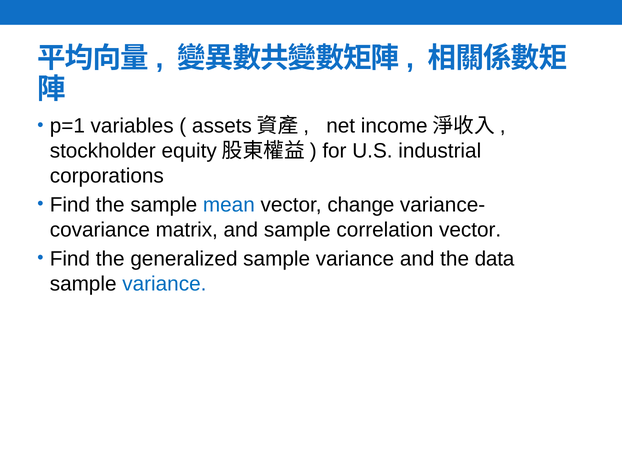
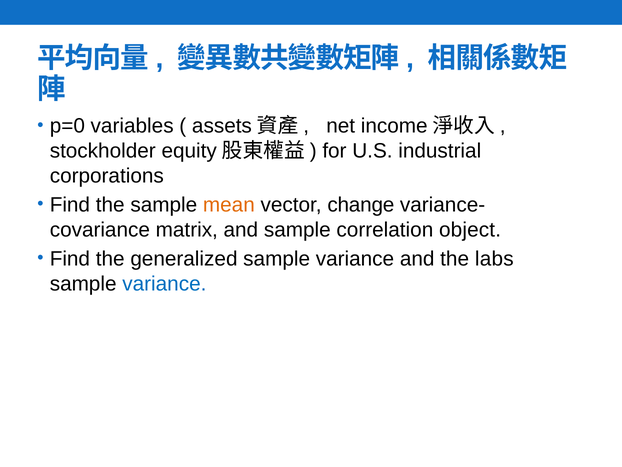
p=1: p=1 -> p=0 (67, 126)
mean colour: blue -> orange (229, 205)
correlation vector: vector -> object (470, 230)
data: data -> labs (494, 259)
